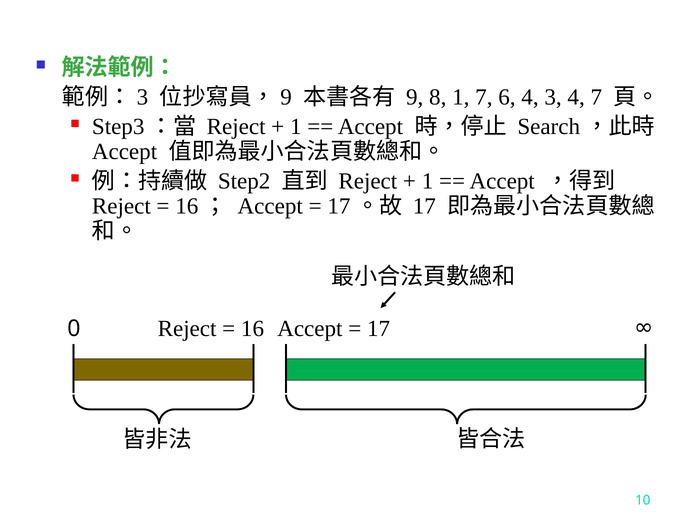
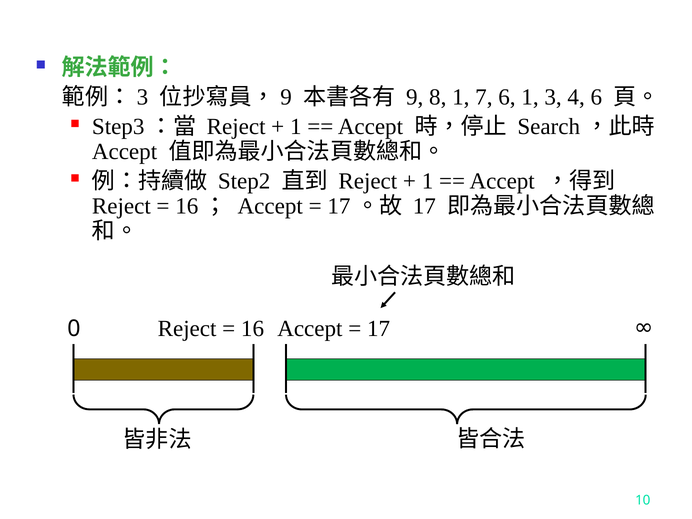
6 4: 4 -> 1 (530, 97)
4 7: 7 -> 6 (596, 97)
